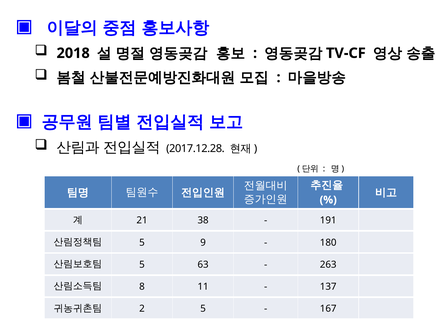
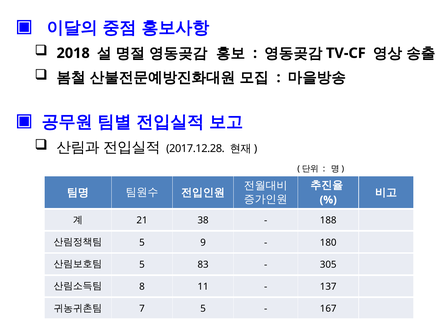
191: 191 -> 188 (328, 220)
63: 63 -> 83 (203, 265)
263: 263 -> 305 (328, 265)
2: 2 -> 7 (142, 309)
